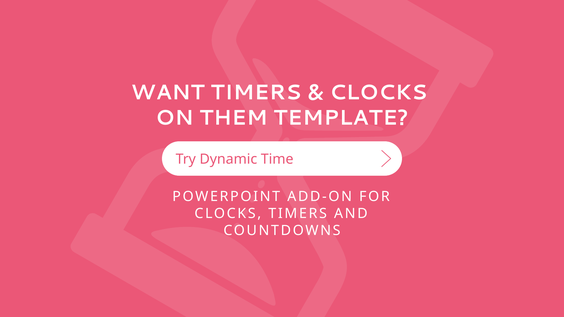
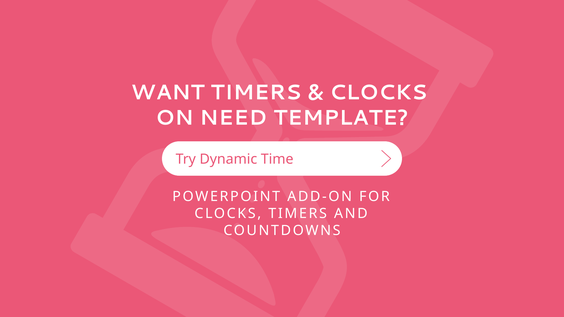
THEM: THEM -> NEED (233, 118)
